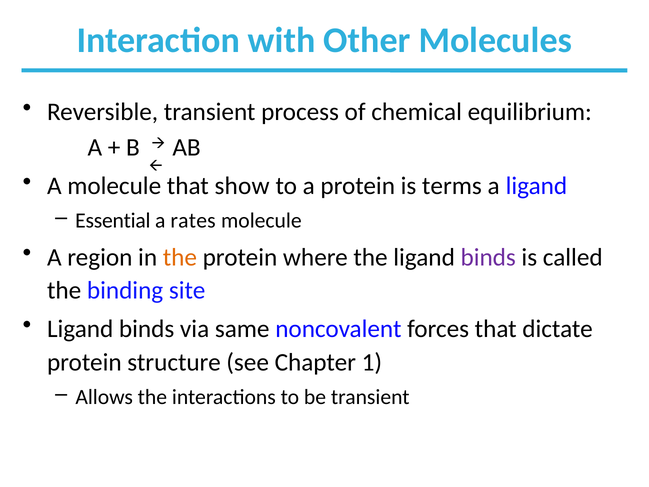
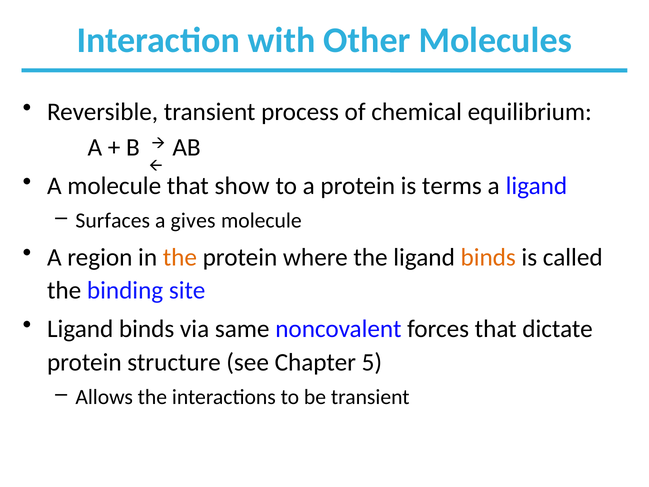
Essential: Essential -> Surfaces (113, 221)
rates: rates -> gives (193, 221)
binds colour: purple -> orange (488, 257)
1: 1 -> 5 (372, 362)
